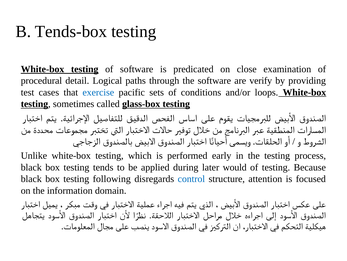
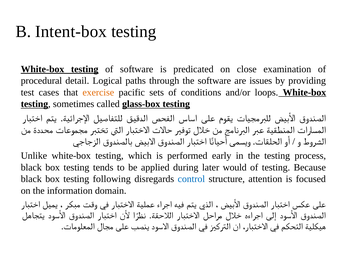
Tends-box: Tends-box -> Intent-box (71, 31)
verify: verify -> issues (261, 80)
exercise colour: blue -> orange (98, 92)
